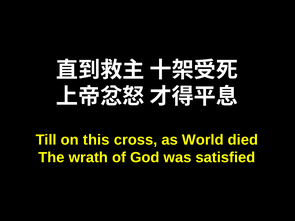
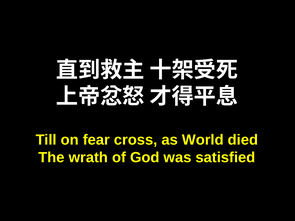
this: this -> fear (96, 140)
